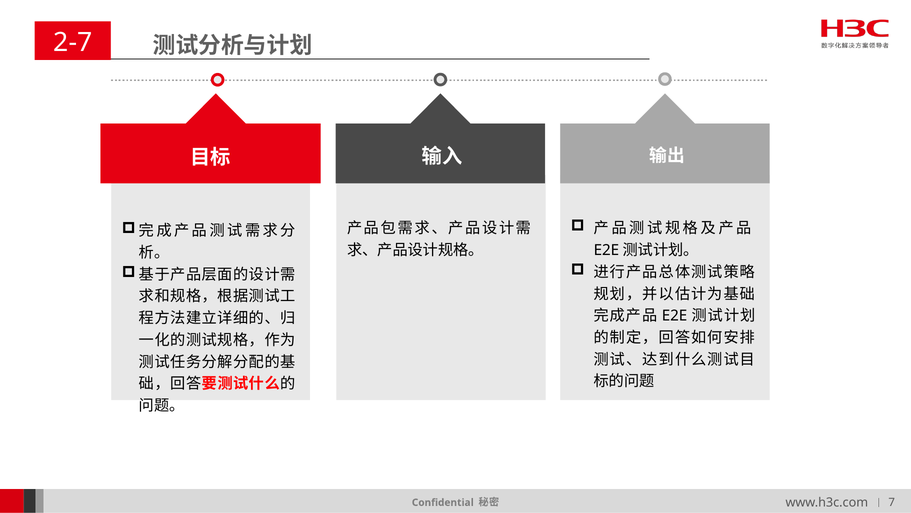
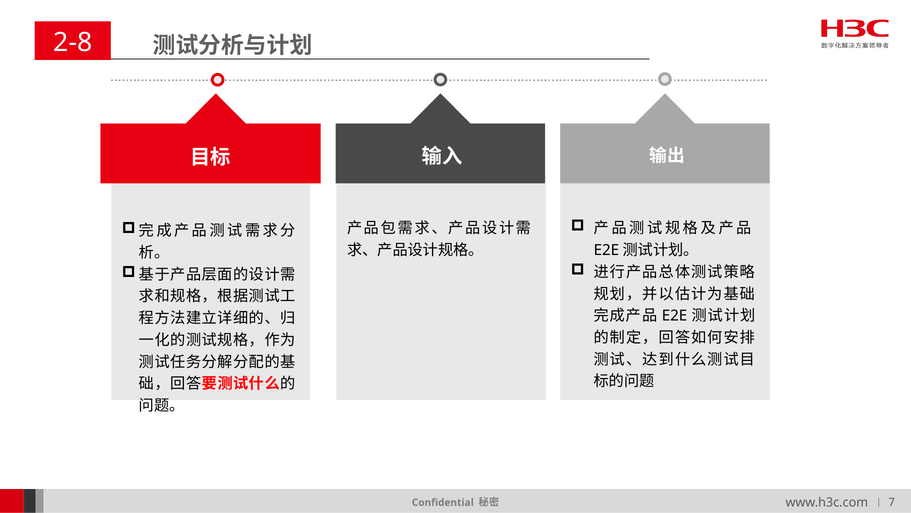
2-7: 2-7 -> 2-8 (73, 42)
